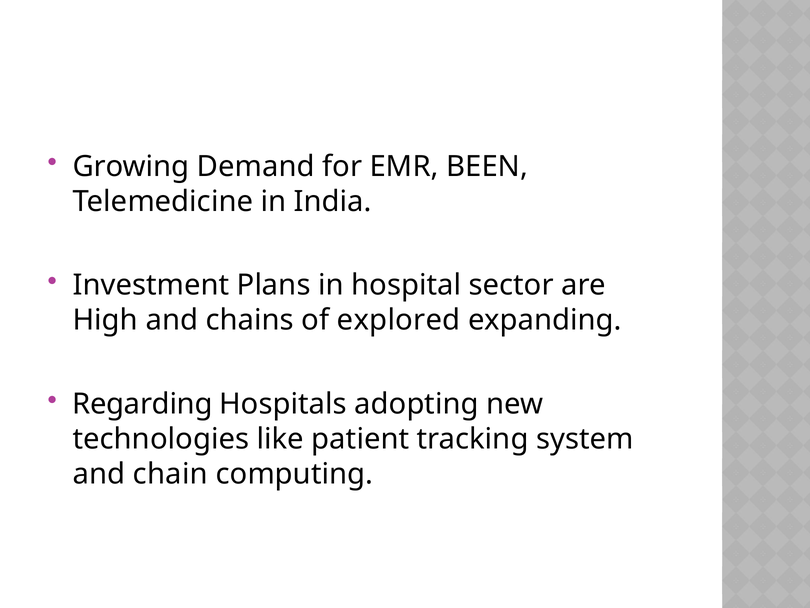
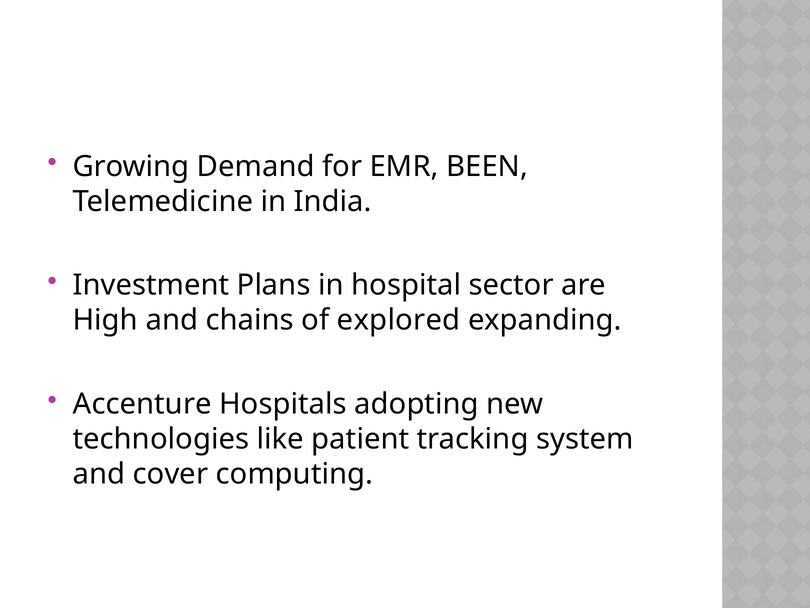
Regarding: Regarding -> Accenture (142, 404)
chain: chain -> cover (170, 474)
